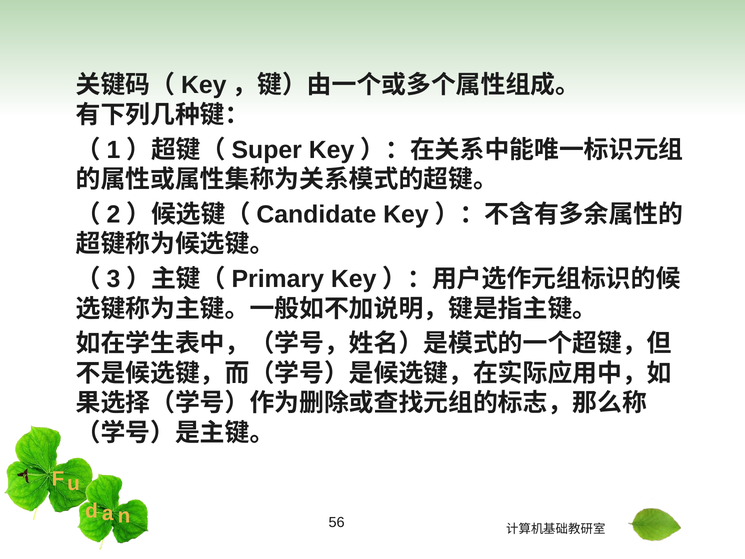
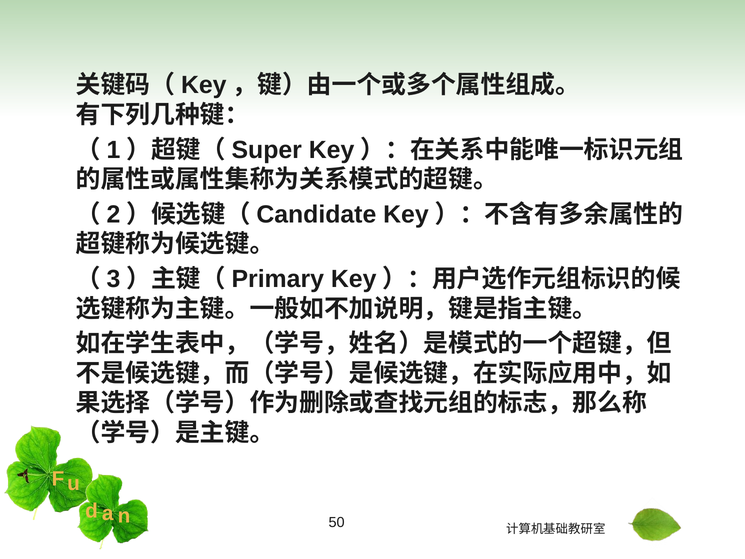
56: 56 -> 50 (337, 522)
